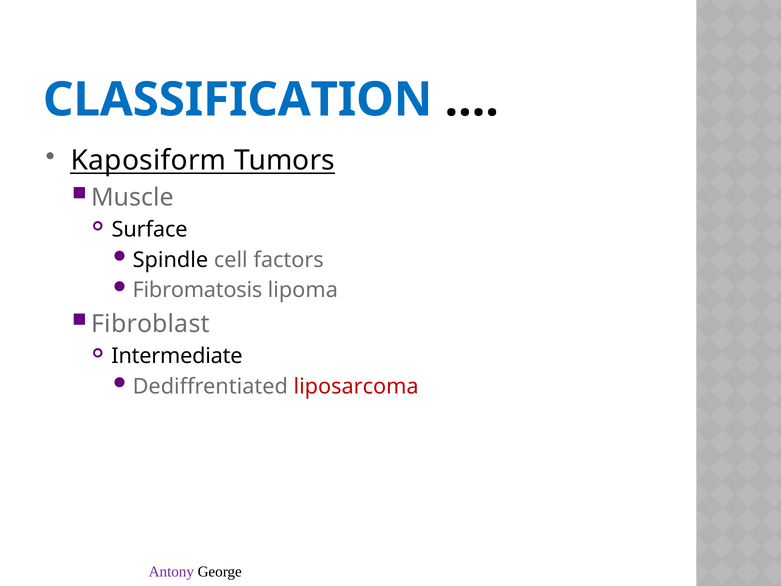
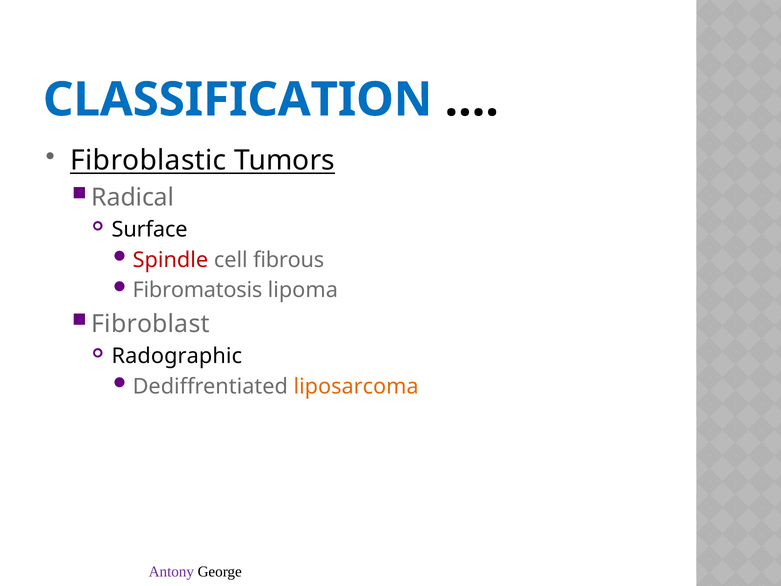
Kaposiform: Kaposiform -> Fibroblastic (148, 160)
Muscle: Muscle -> Radical (133, 197)
Spindle colour: black -> red (170, 260)
factors: factors -> fibrous (289, 260)
Intermediate: Intermediate -> Radographic (177, 356)
liposarcoma colour: red -> orange (356, 386)
